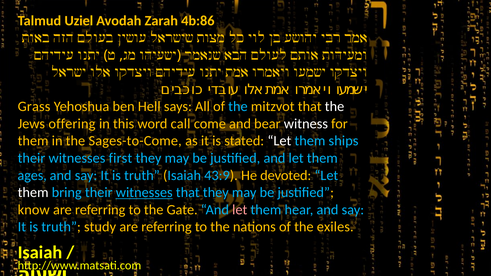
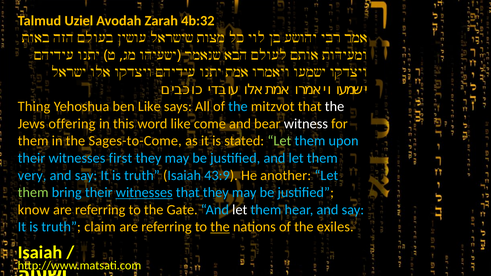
4b:86: 4b:86 -> 4b:32 (198, 21)
Grass: Grass -> Thing (34, 107)
ben Hell: Hell -> Like (149, 107)
word call: call -> like (181, 124)
Let colour: white -> light green (279, 141)
ships: ships -> upon (344, 141)
ages: ages -> very (32, 175)
devoted: devoted -> another (286, 175)
them colour: white -> light green (33, 193)
let colour: pink -> white (240, 210)
study: study -> claim (100, 227)
the underline: none -> present (220, 227)
